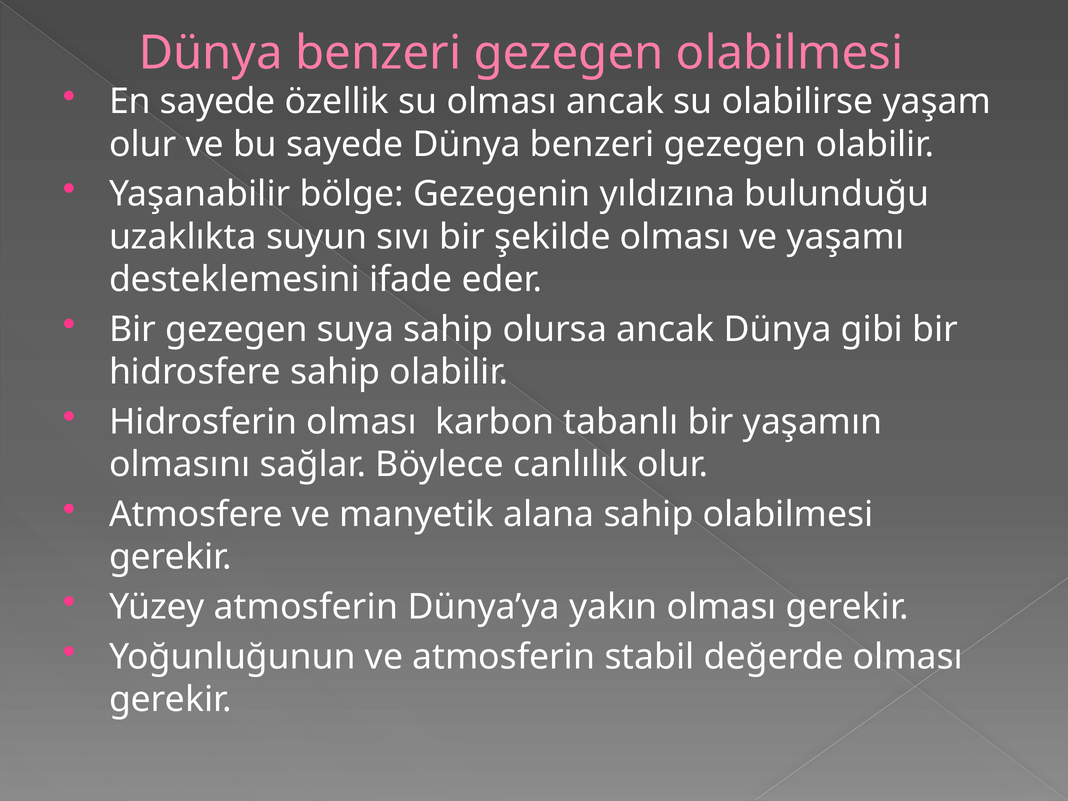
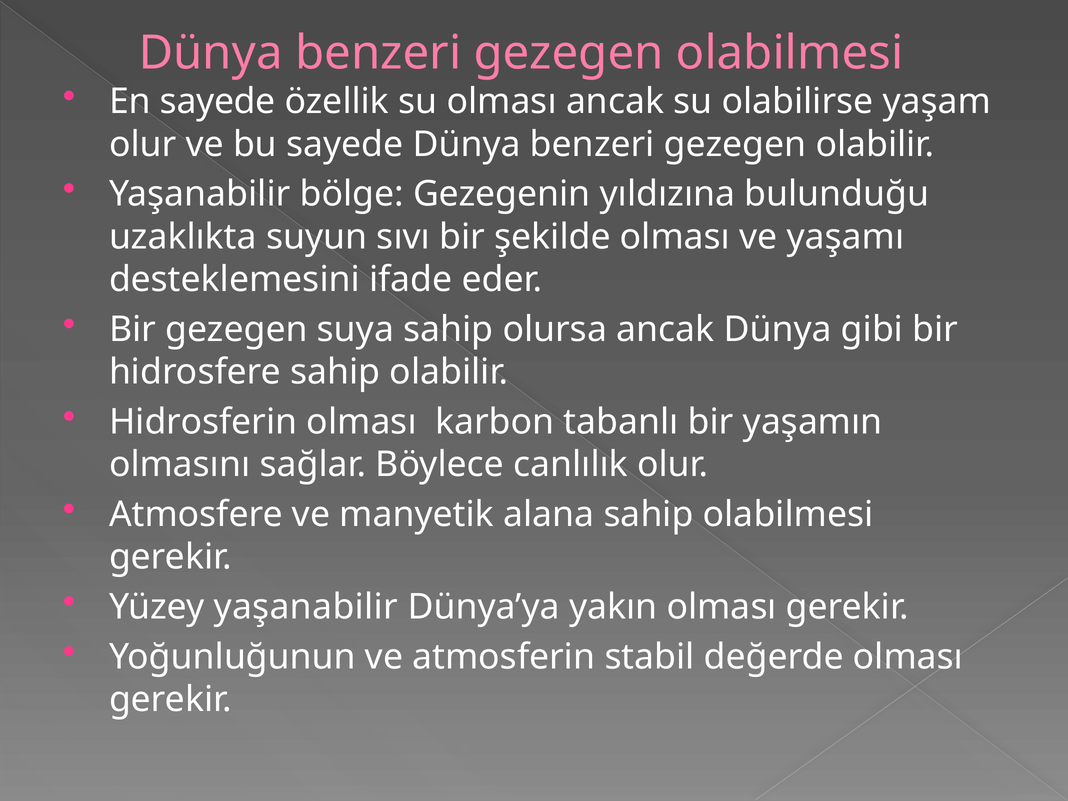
Yüzey atmosferin: atmosferin -> yaşanabilir (306, 607)
